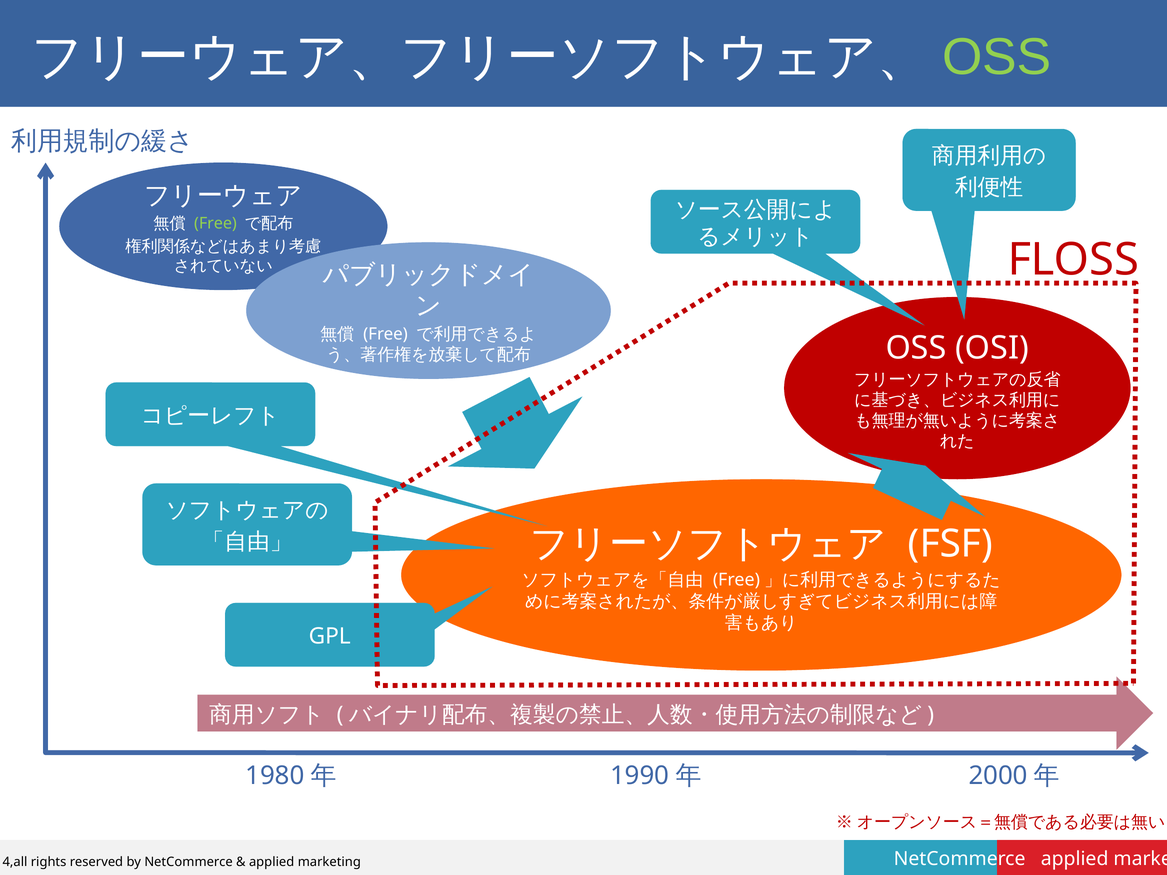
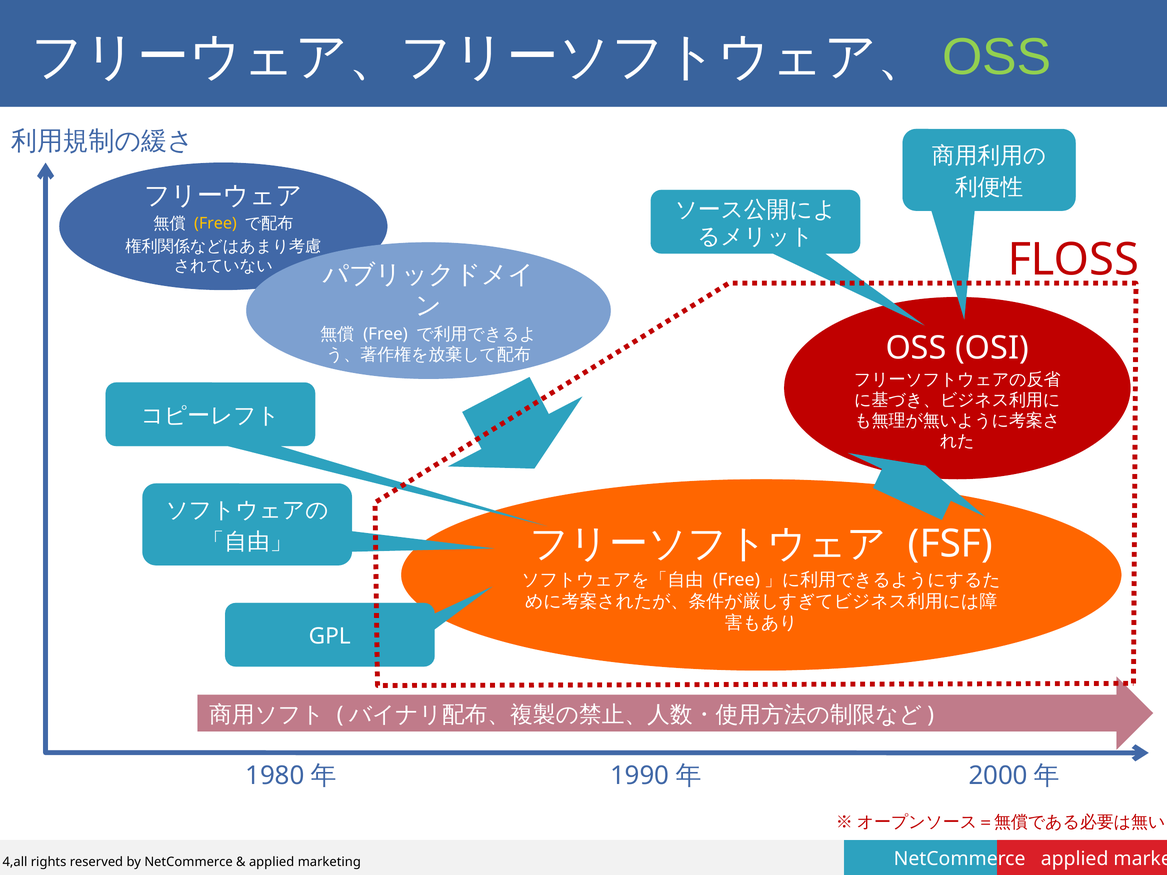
Free colour: light green -> yellow (215, 224)
